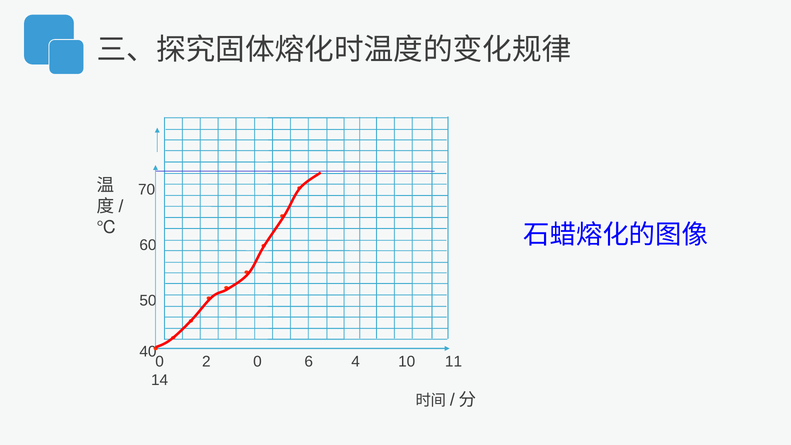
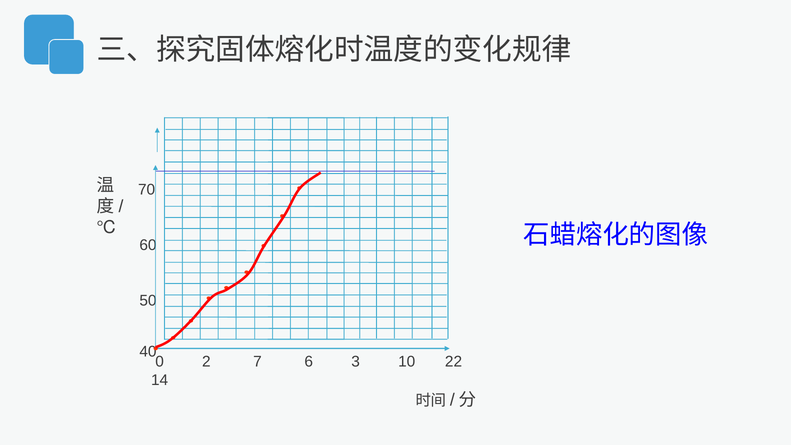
2 0: 0 -> 7 (258, 361)
4: 4 -> 3 (356, 361)
11: 11 -> 22 (454, 361)
